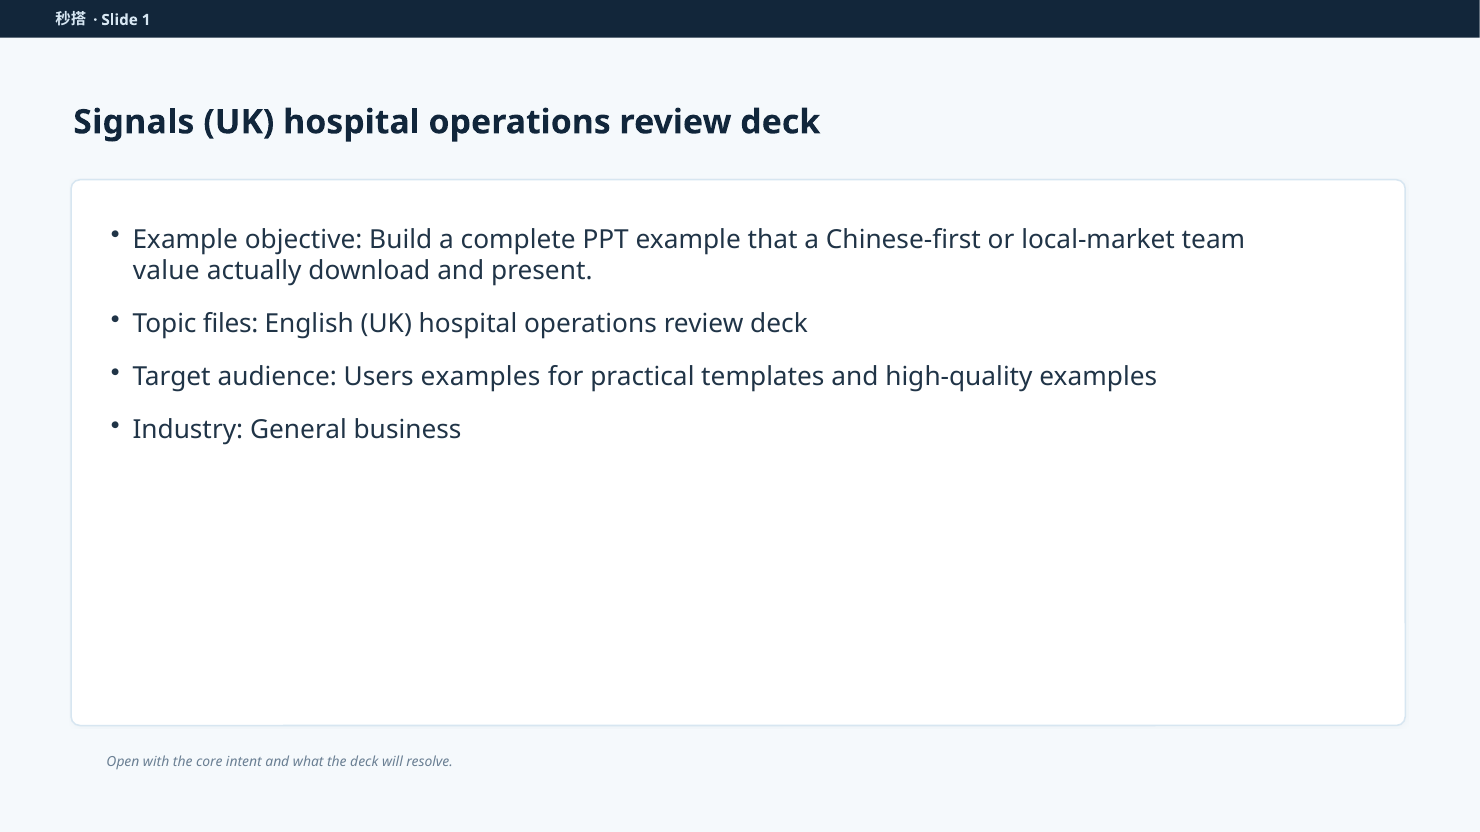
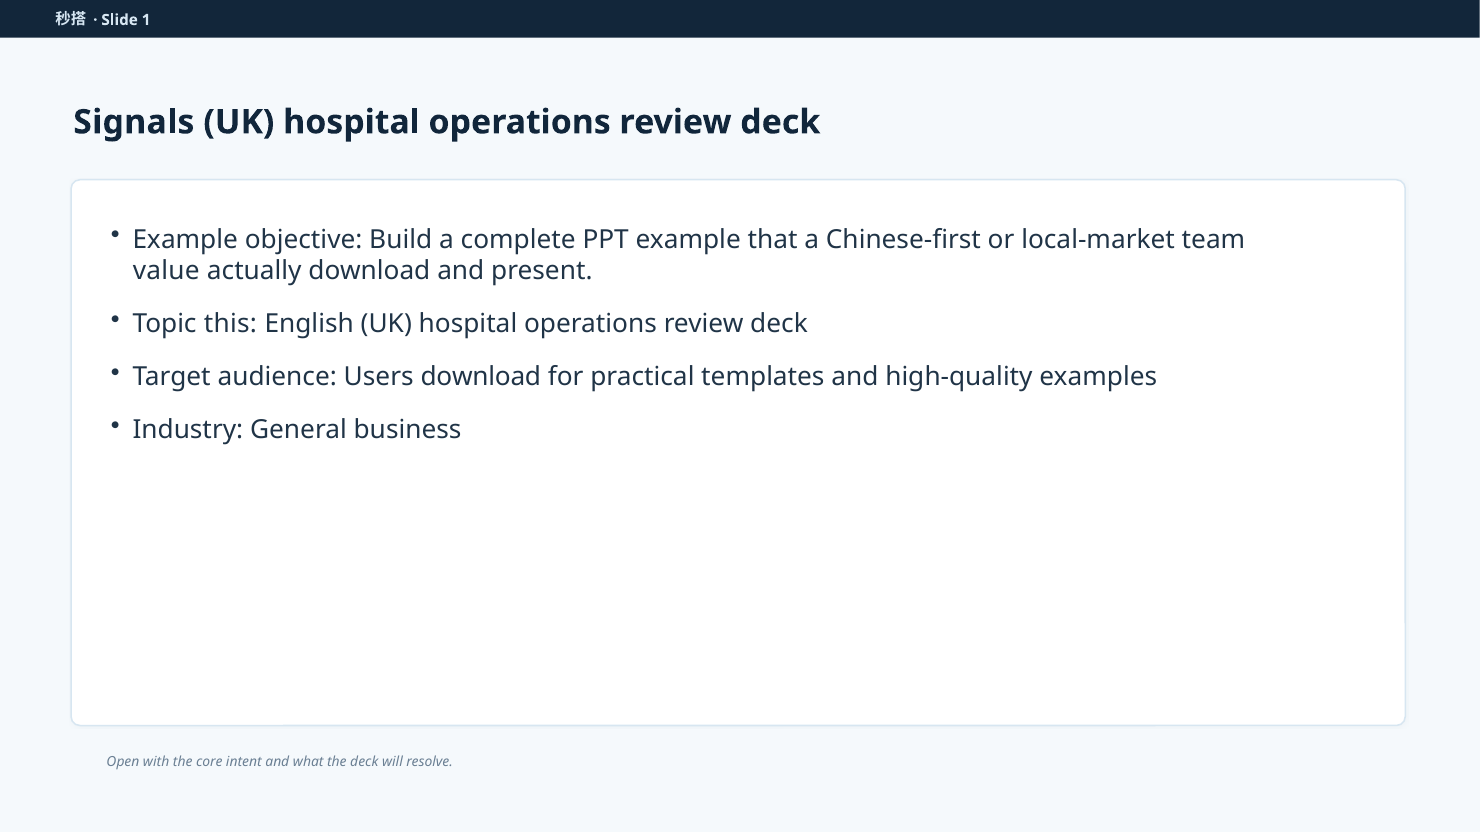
files: files -> this (230, 324)
Users examples: examples -> download (481, 377)
